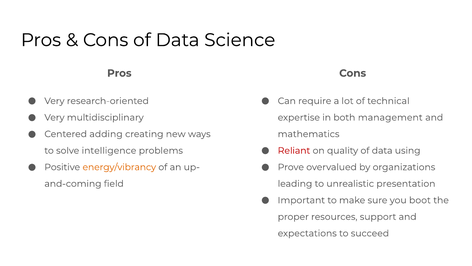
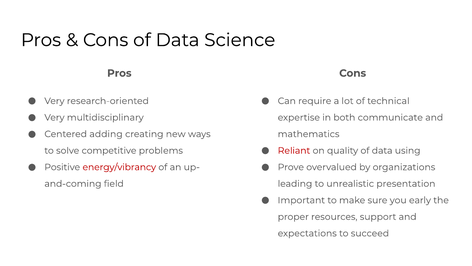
management: management -> communicate (390, 117)
intelligence: intelligence -> competitive (109, 150)
energy/vibrancy colour: orange -> red (119, 167)
boot: boot -> early (420, 200)
